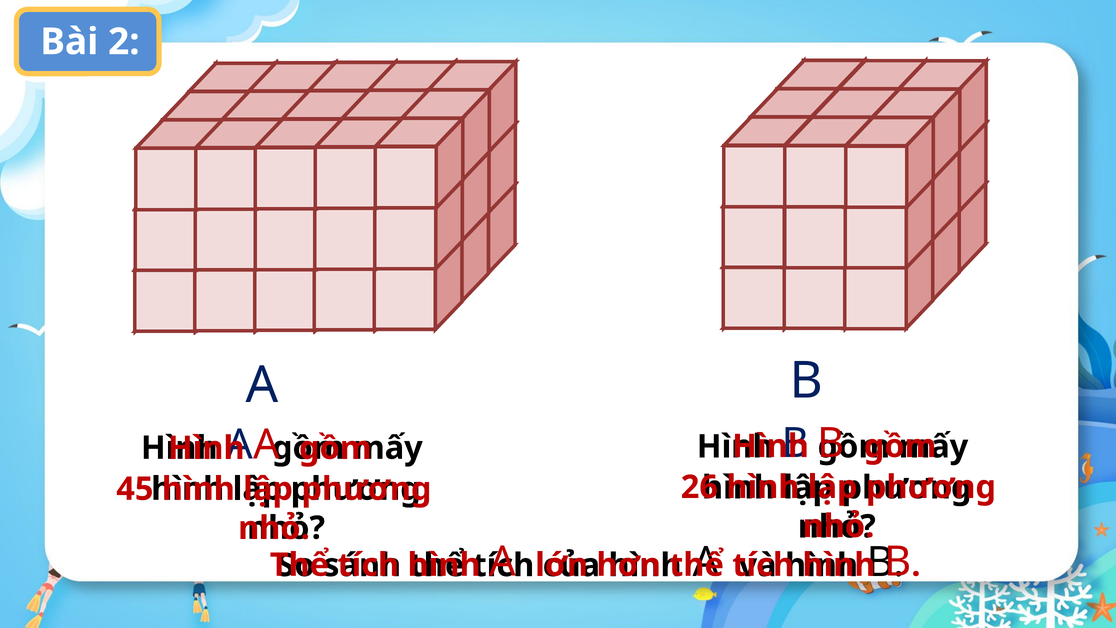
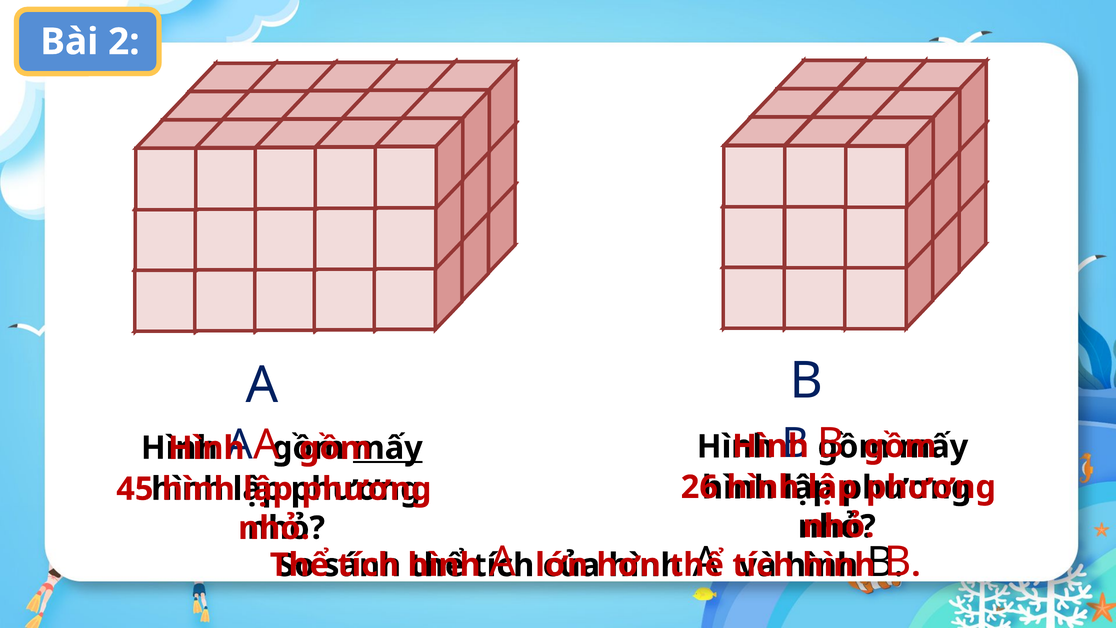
mấy underline: none -> present (388, 448)
